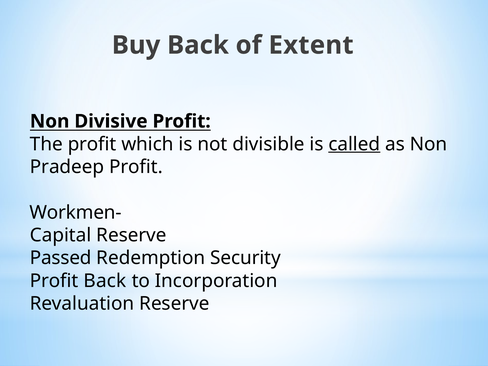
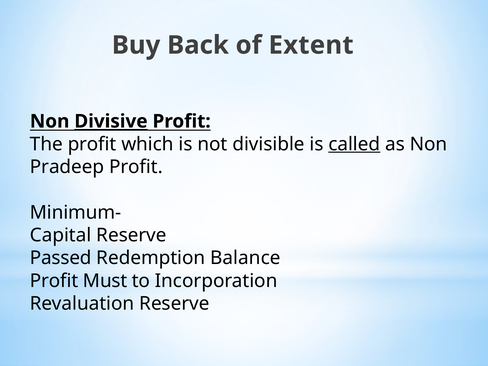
Divisive underline: none -> present (111, 121)
Workmen-: Workmen- -> Minimum- (76, 212)
Security: Security -> Balance (245, 258)
Profit Back: Back -> Must (105, 281)
